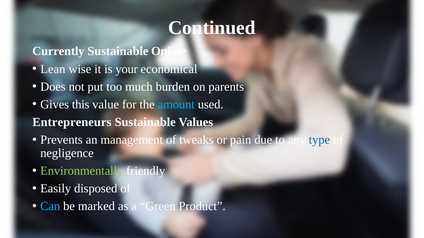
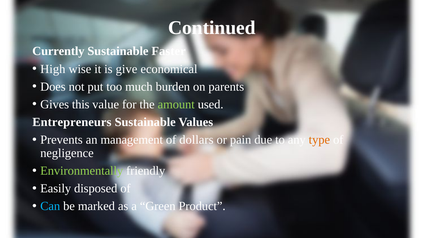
Online: Online -> Faster (169, 51)
Lean: Lean -> High (53, 69)
your: your -> give (126, 69)
amount colour: light blue -> light green (176, 105)
tweaks: tweaks -> dollars (196, 140)
type colour: blue -> orange (319, 140)
